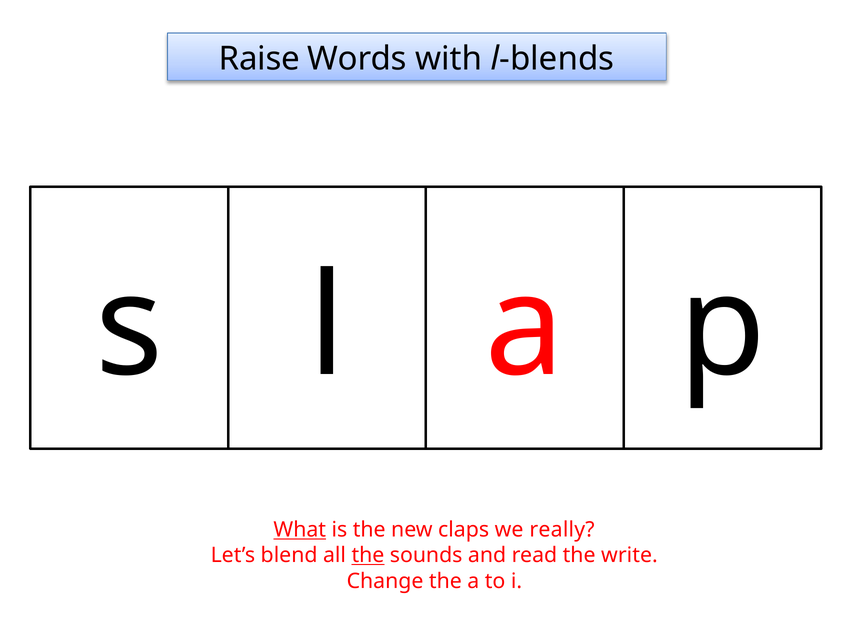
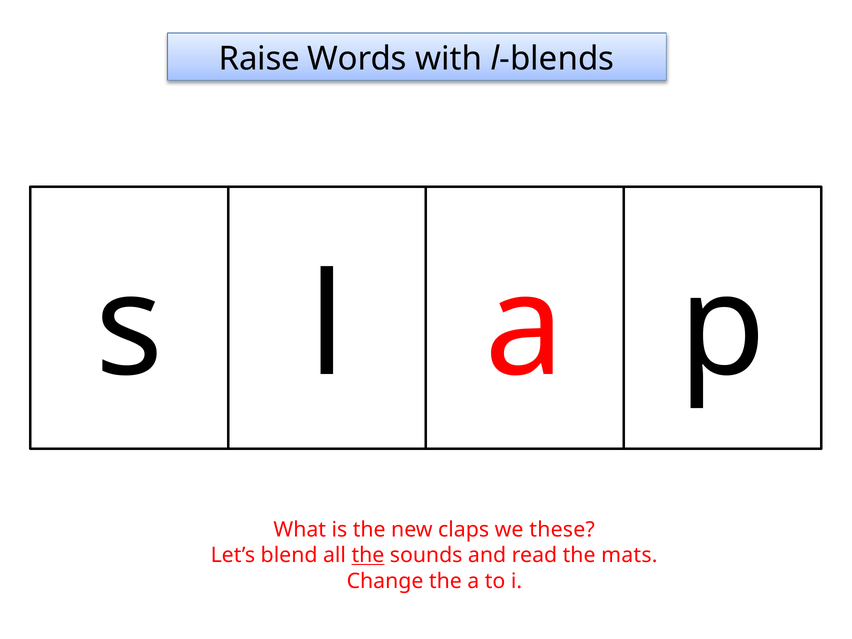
What underline: present -> none (300, 530)
really: really -> these (562, 530)
write: write -> mats (629, 555)
